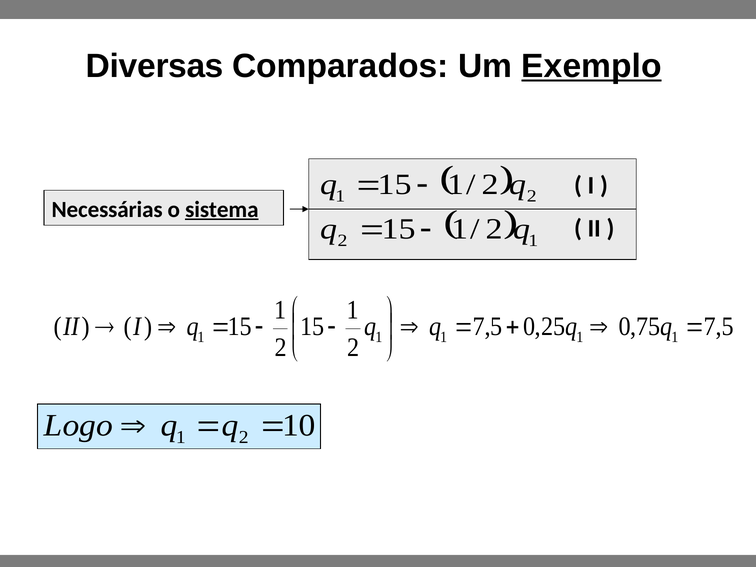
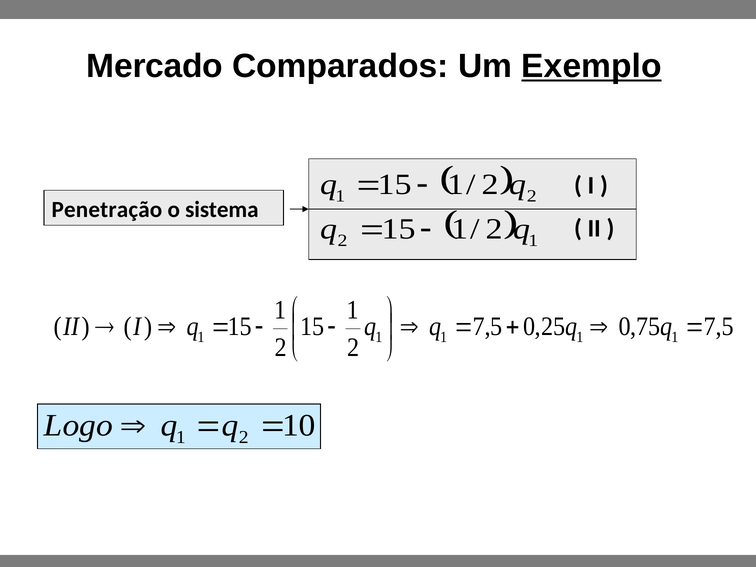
Diversas: Diversas -> Mercado (155, 66)
Necessárias: Necessárias -> Penetração (107, 209)
sistema underline: present -> none (222, 209)
